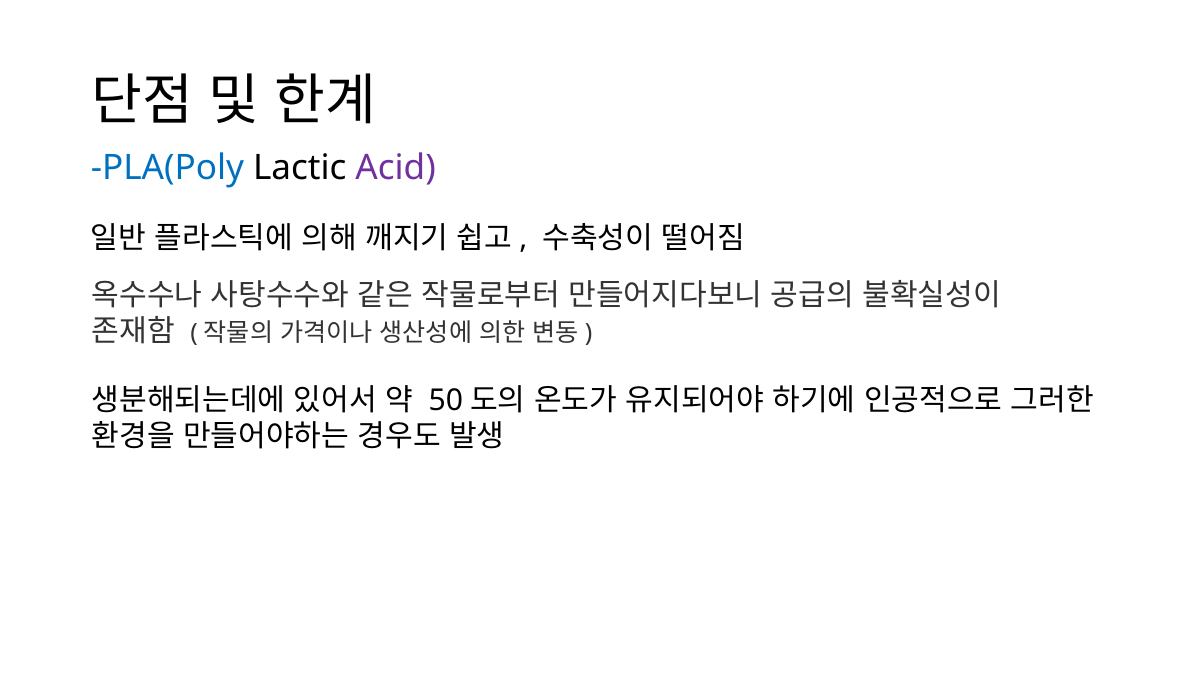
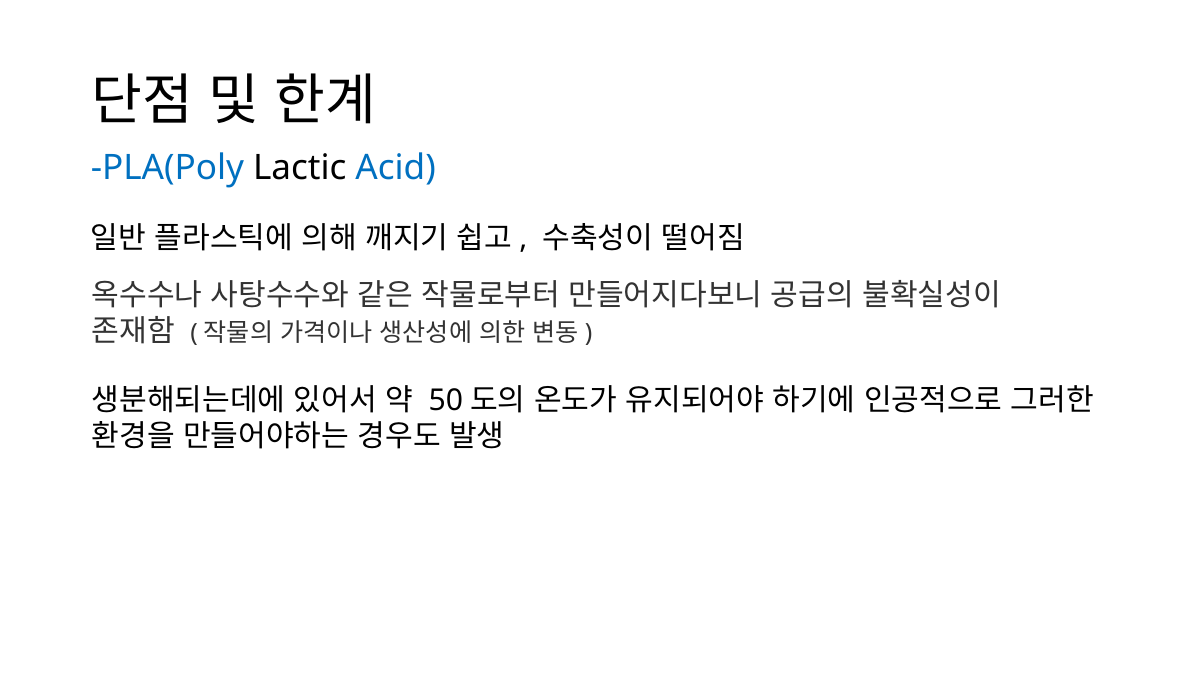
Acid colour: purple -> blue (396, 168)
